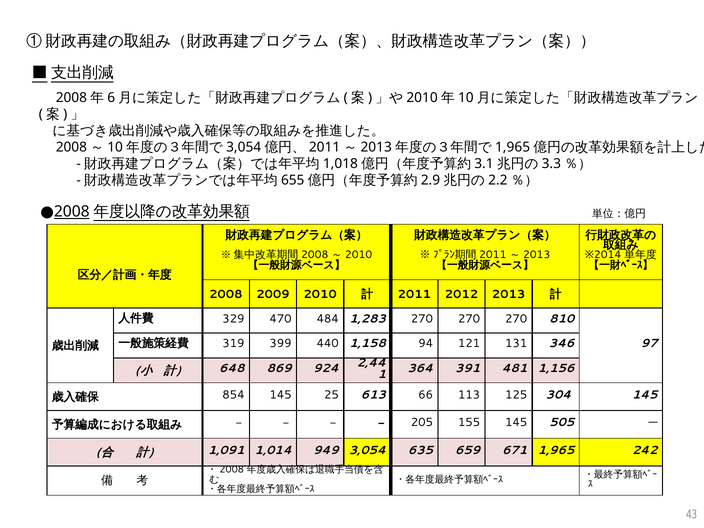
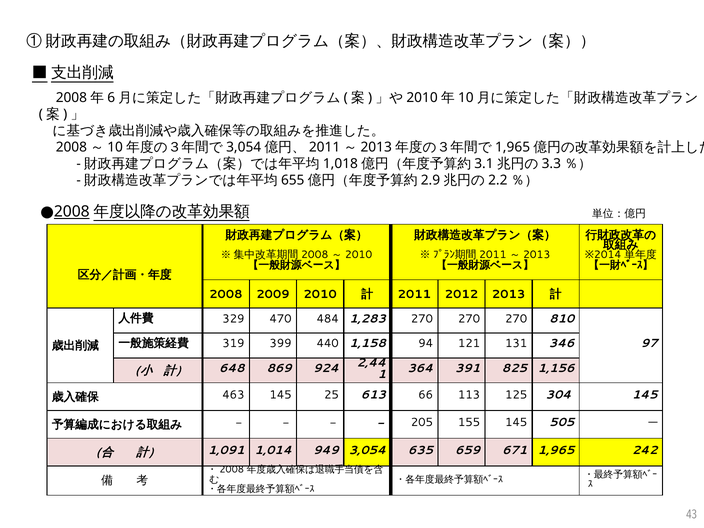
481: 481 -> 825 (514, 369)
854: 854 -> 463 (233, 395)
